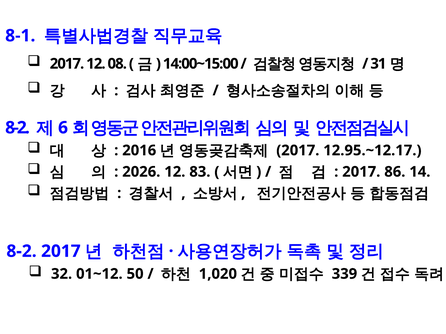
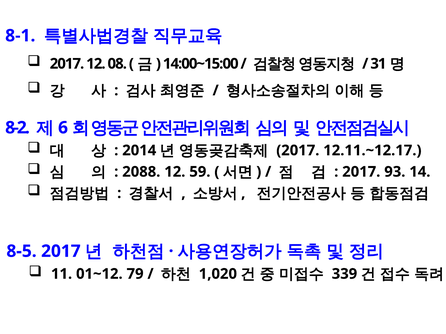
2016: 2016 -> 2014 (139, 151)
12.95.~12.17: 12.95.~12.17 -> 12.11.~12.17 (372, 151)
2026: 2026 -> 2088 (141, 172)
83: 83 -> 59 (200, 172)
86: 86 -> 93 (395, 172)
8-2: 8-2 -> 8-5 (22, 252)
32: 32 -> 11 (62, 274)
50: 50 -> 79 (135, 274)
